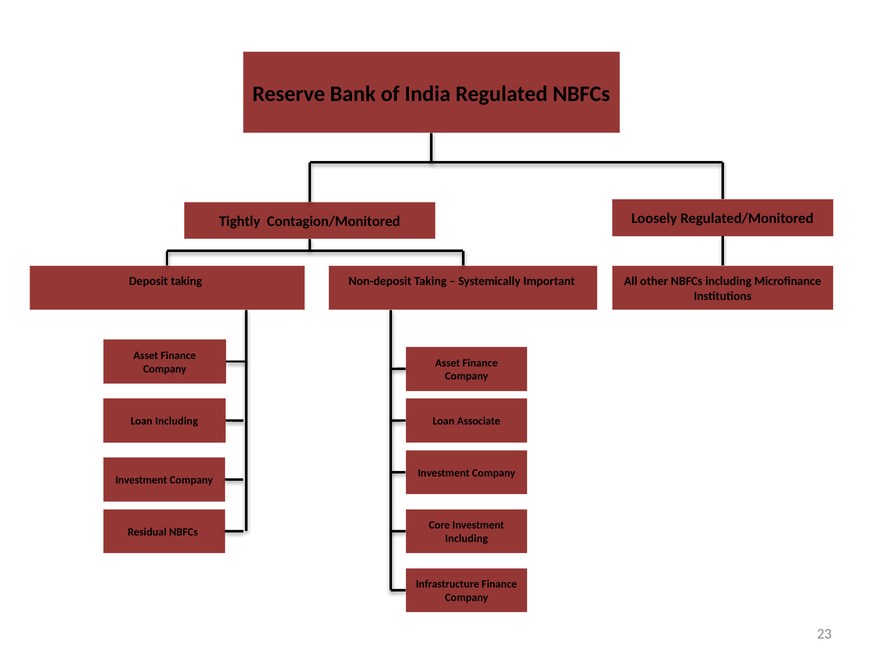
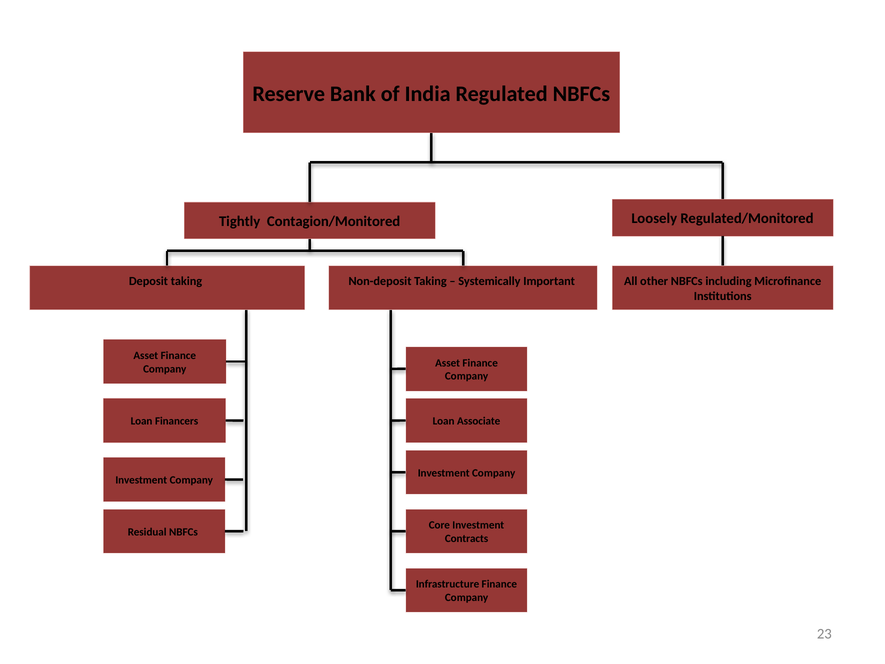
Loan Including: Including -> Financers (177, 421)
Including: Including -> Contracts (467, 538)
